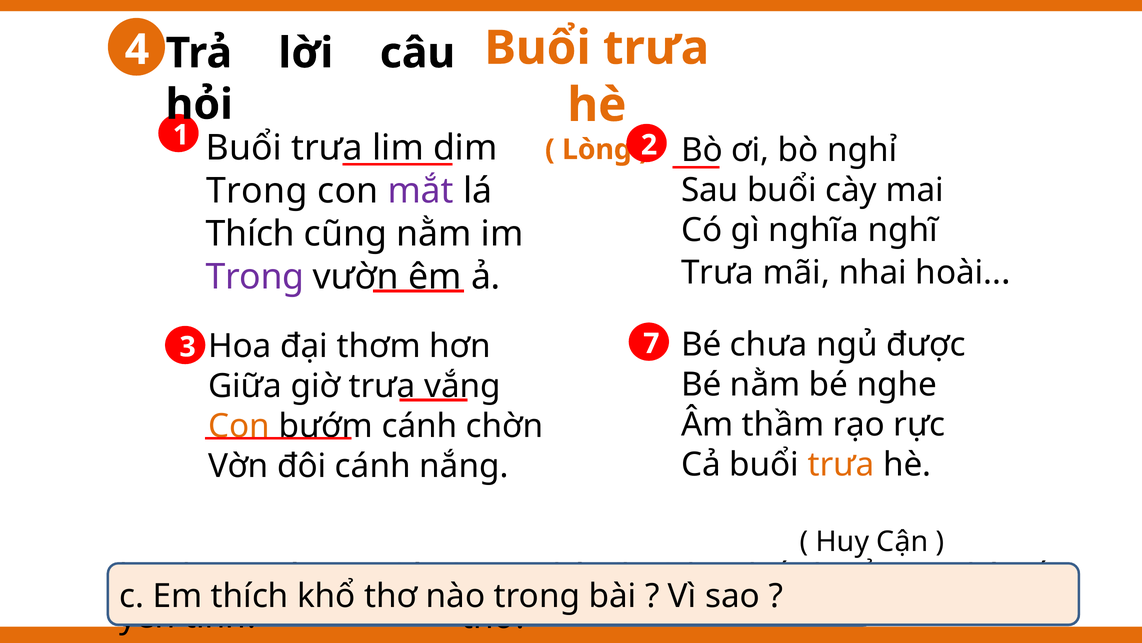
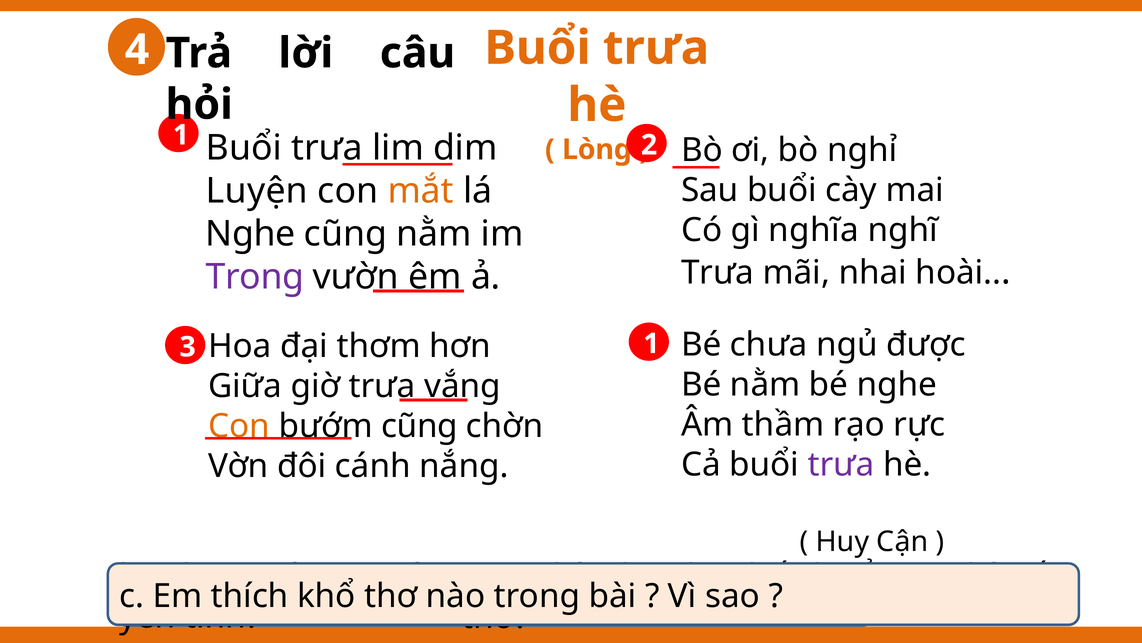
Trong: Trong -> Luyện (257, 191)
mắt colour: purple -> orange (421, 191)
Thích: Thích -> Nghe (250, 234)
3 7: 7 -> 1 (651, 343)
bướm cánh: cánh -> cũng (420, 426)
trưa colour: orange -> purple (841, 465)
